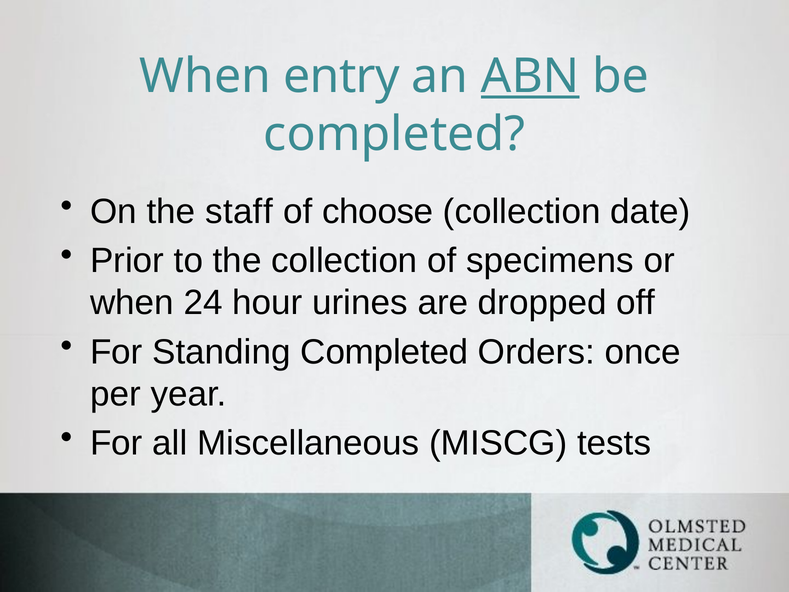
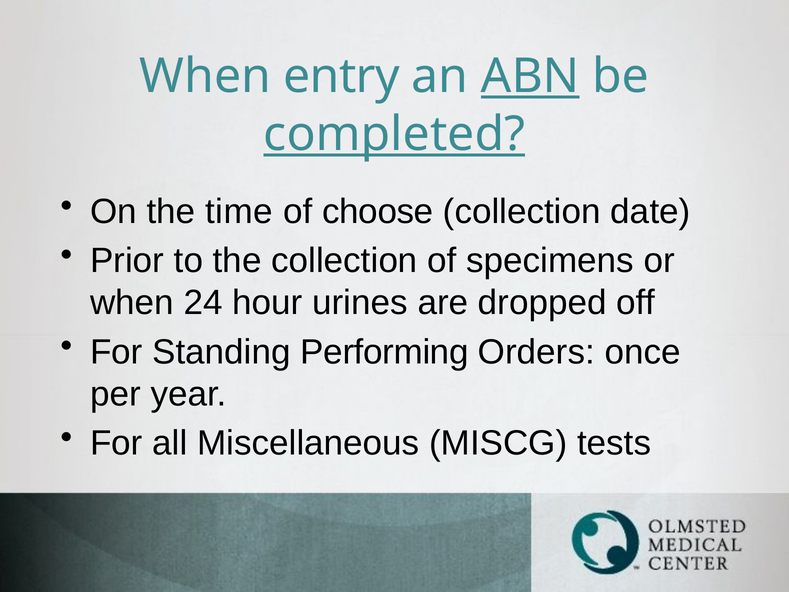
completed underline: none -> present (394, 134)
staff: staff -> time (239, 212)
Standing Completed: Completed -> Performing (384, 352)
